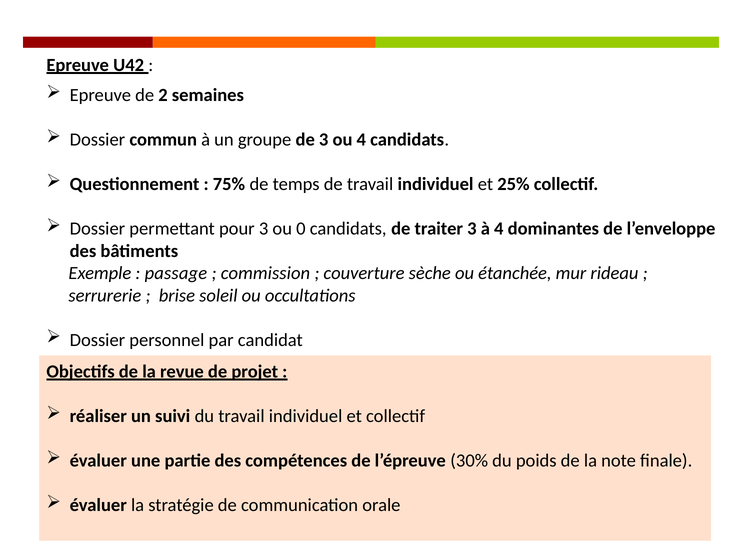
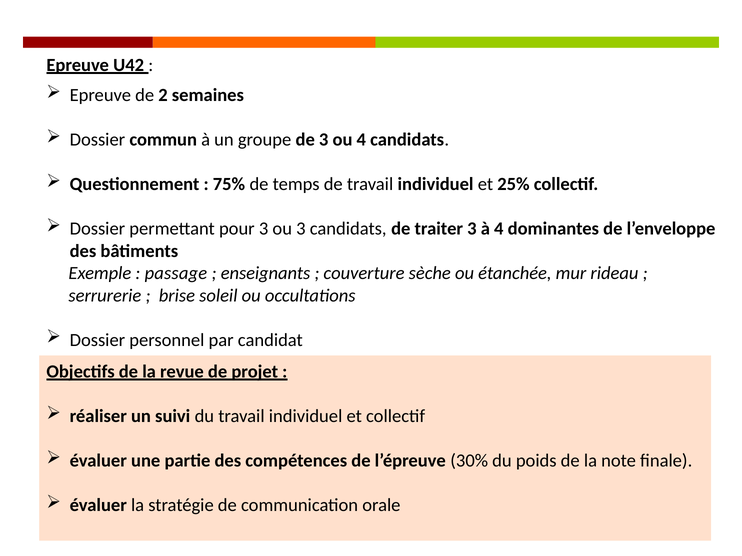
ou 0: 0 -> 3 (301, 229)
commission: commission -> enseignants (266, 273)
